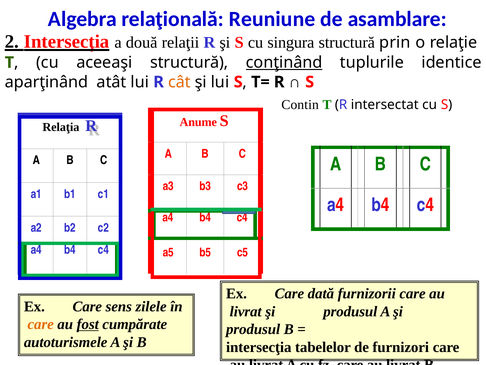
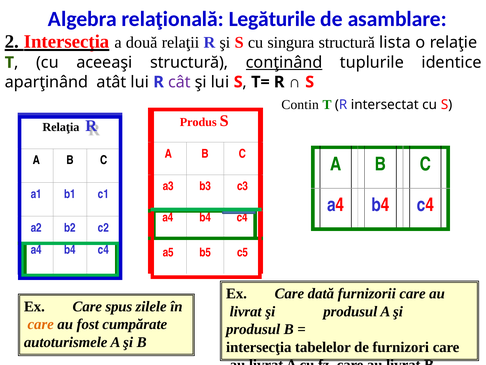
Reuniune: Reuniune -> Legăturile (272, 19)
prin: prin -> lista (395, 42)
cât colour: orange -> purple (179, 82)
Anume: Anume -> Produs (198, 122)
sens: sens -> spus (119, 306)
fost underline: present -> none (88, 324)
